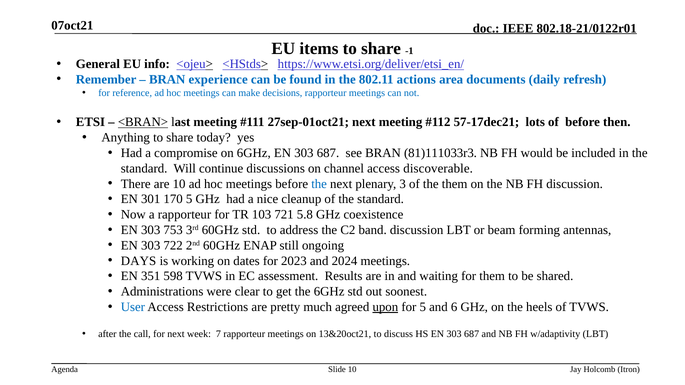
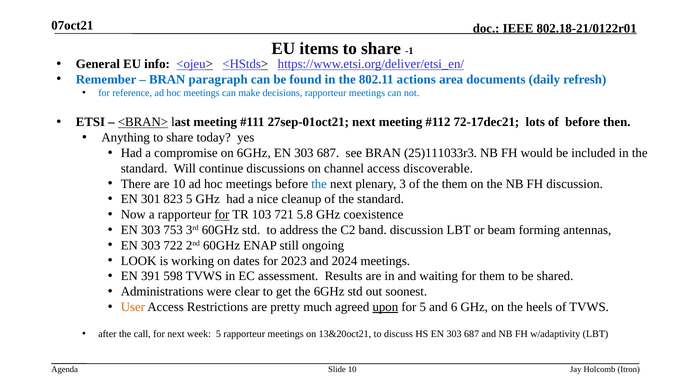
experience: experience -> paragraph (218, 79)
57-17dec21: 57-17dec21 -> 72-17dec21 (486, 122)
81)111033r3: 81)111033r3 -> 25)111033r3 (440, 153)
170: 170 -> 823 (173, 199)
for underline: none -> present (222, 215)
DAYS: DAYS -> LOOK (139, 261)
351: 351 -> 391 (151, 276)
User colour: blue -> orange (133, 307)
week 7: 7 -> 5 (218, 334)
